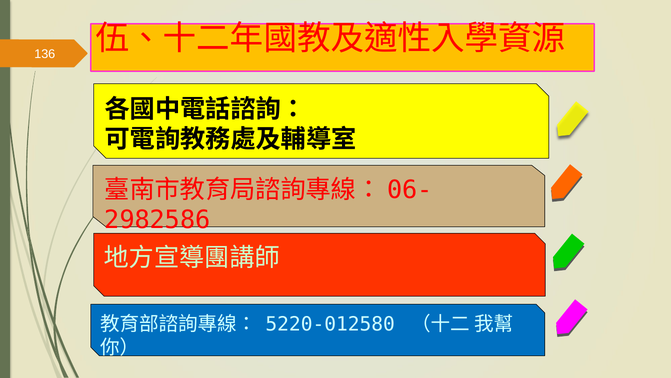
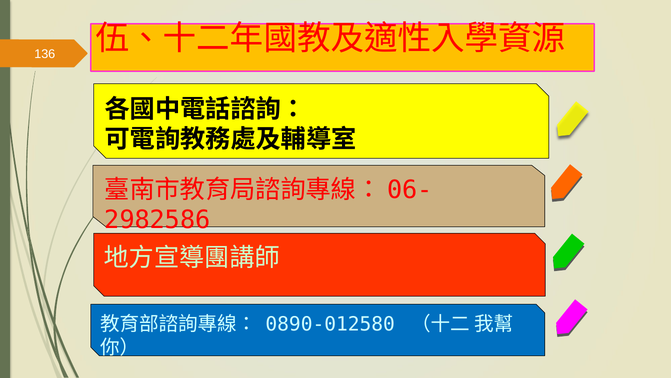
5220-012580: 5220-012580 -> 0890-012580 (330, 324)
